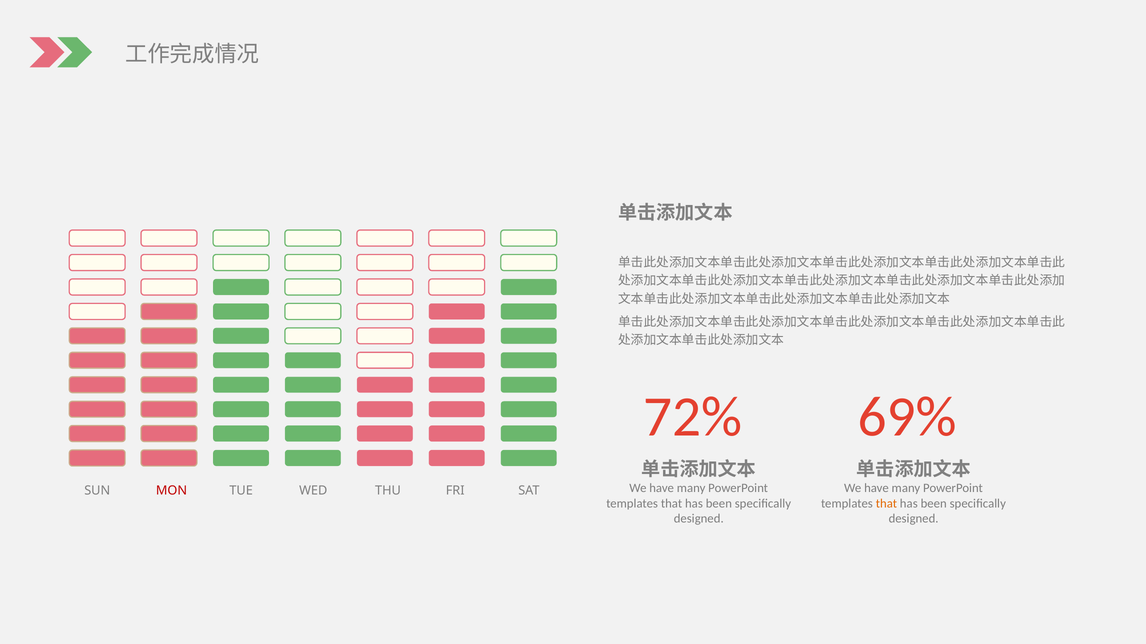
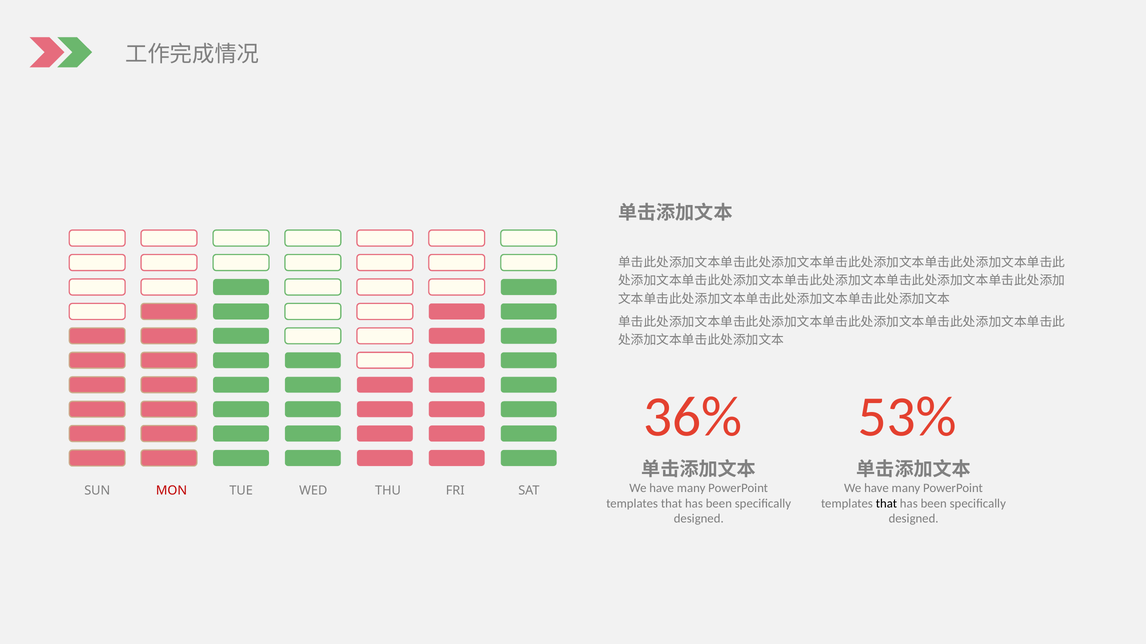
72%: 72% -> 36% (693, 417)
69%: 69% -> 53% (907, 417)
that colour: orange -> black (886, 504)
